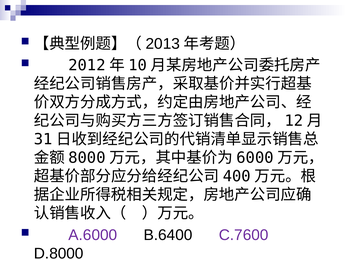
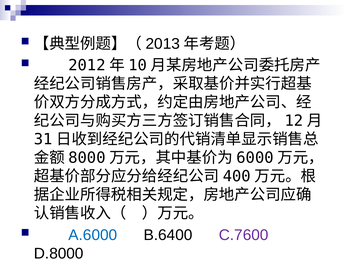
A.6000 colour: purple -> blue (93, 235)
